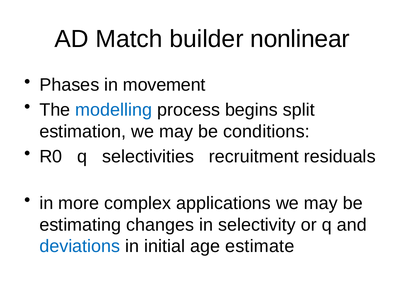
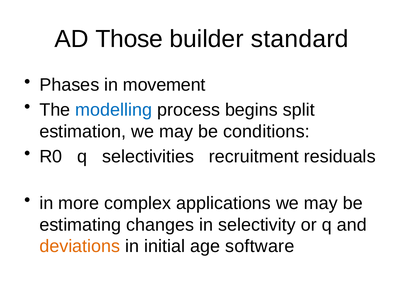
Match: Match -> Those (129, 39)
nonlinear: nonlinear -> standard (300, 39)
deviations colour: blue -> orange (80, 246)
estimate: estimate -> software (260, 246)
